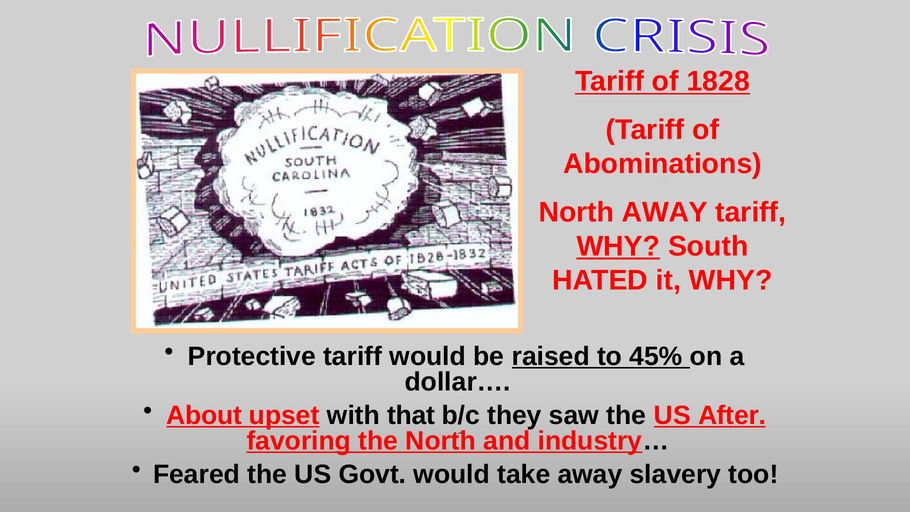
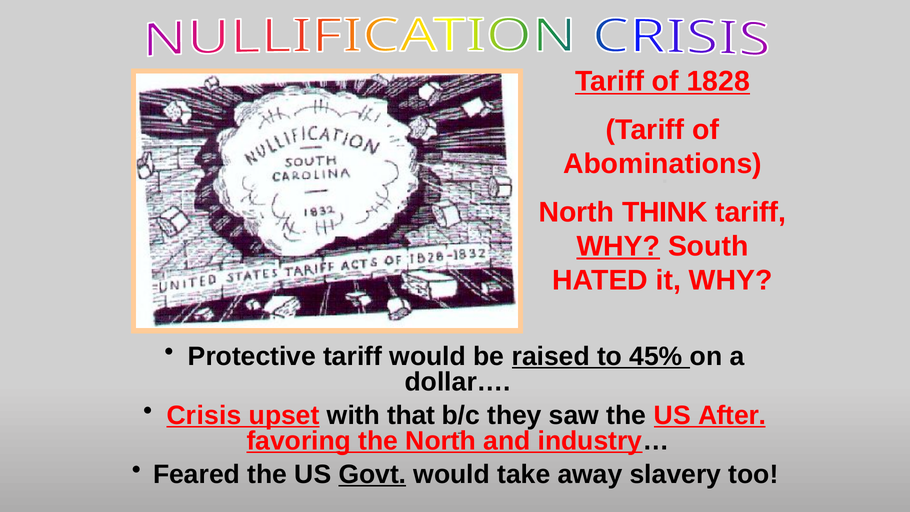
North AWAY: AWAY -> THINK (665, 212)
About: About -> Crisis (204, 415)
Govt underline: none -> present (372, 474)
